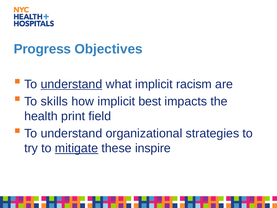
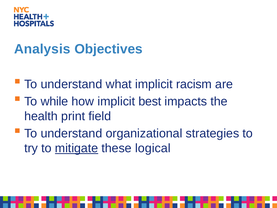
Progress: Progress -> Analysis (42, 49)
understand underline: present -> none (71, 84)
skills: skills -> while (54, 101)
inspire: inspire -> logical (153, 148)
